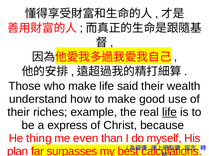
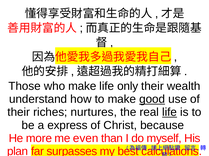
said: said -> only (128, 87)
good underline: none -> present (152, 100)
example: example -> nurtures (94, 113)
thing: thing -> more (39, 139)
